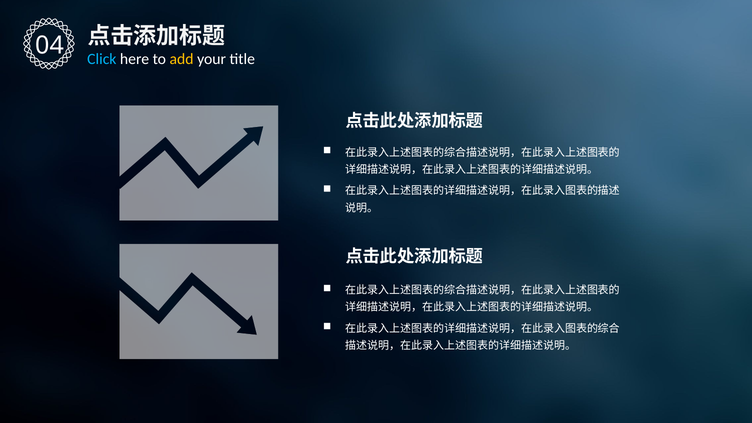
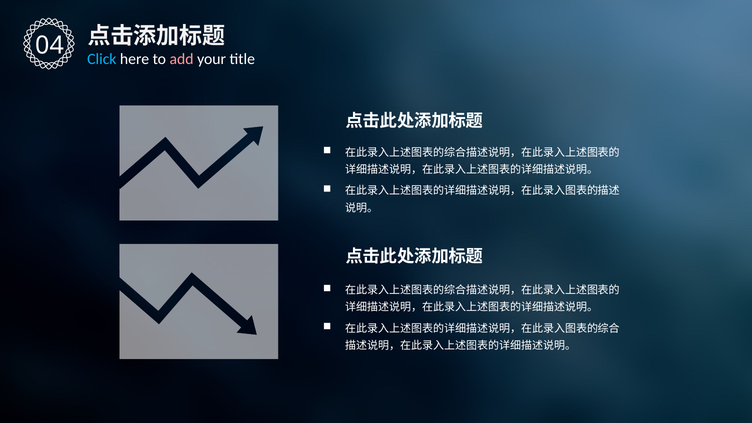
add colour: yellow -> pink (182, 59)
